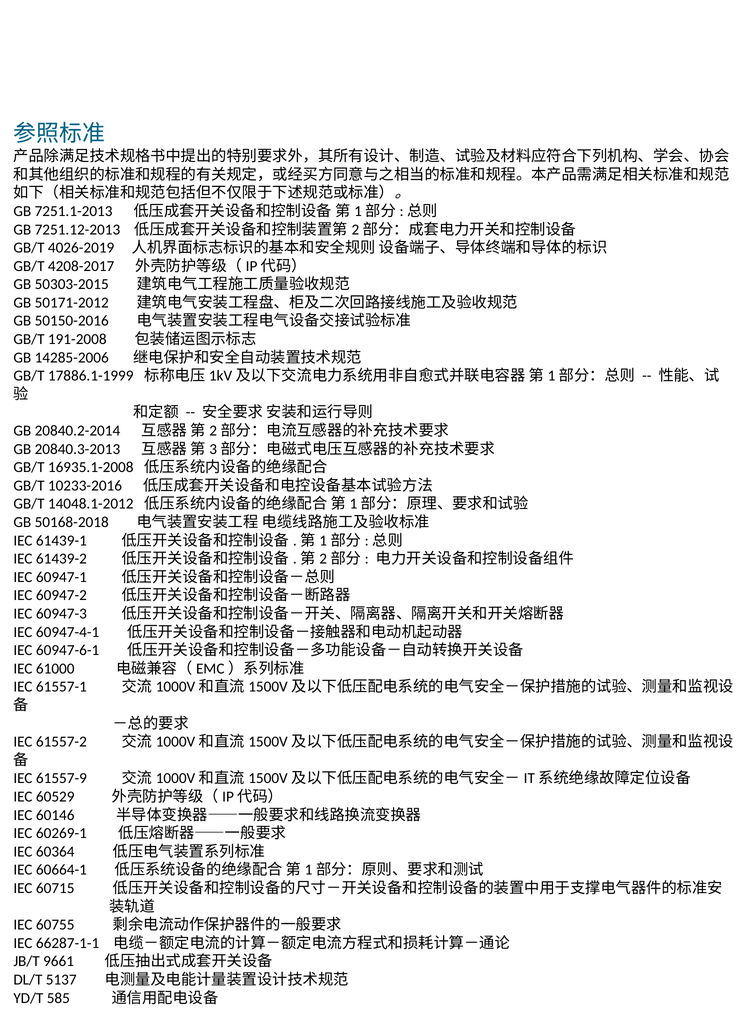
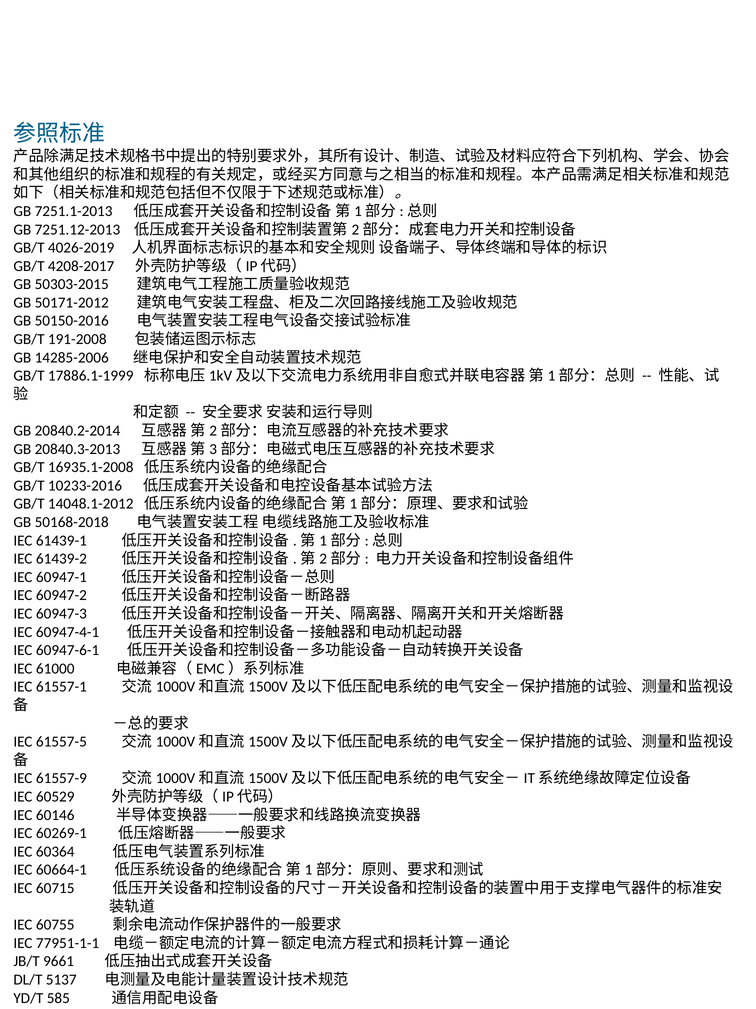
61557-2: 61557-2 -> 61557-5 (61, 742)
66287-1-1: 66287-1-1 -> 77951-1-1 (68, 943)
